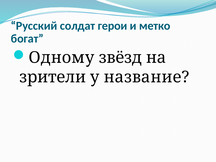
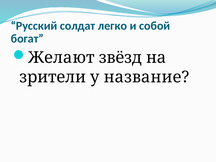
герои: герои -> легко (112, 26)
метко: метко -> собой (155, 26)
Одному: Одному -> Желают (61, 58)
